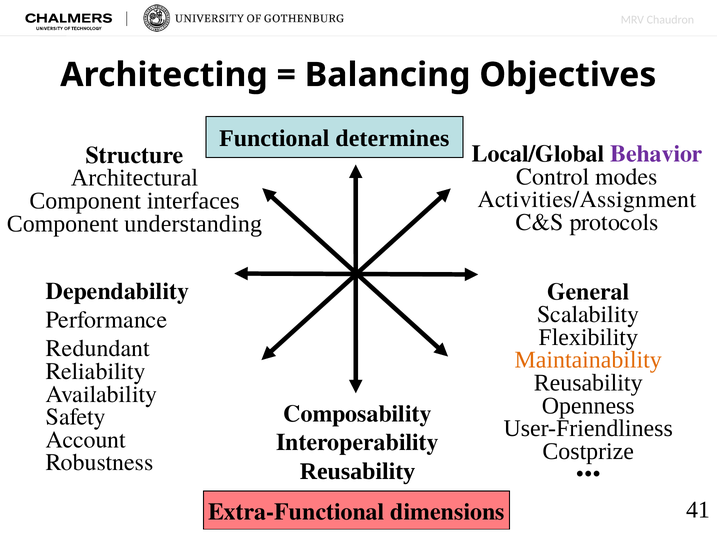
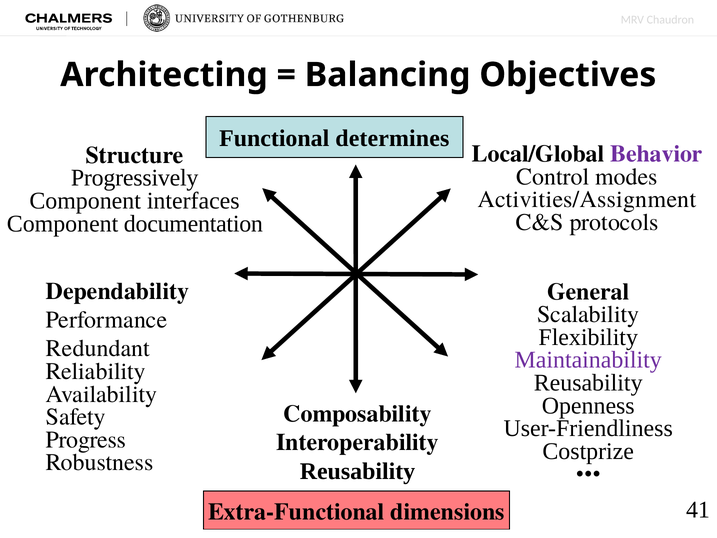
Architectural: Architectural -> Progressively (135, 178)
understanding: understanding -> documentation (193, 224)
Maintainability colour: orange -> purple (588, 360)
Account: Account -> Progress (86, 440)
